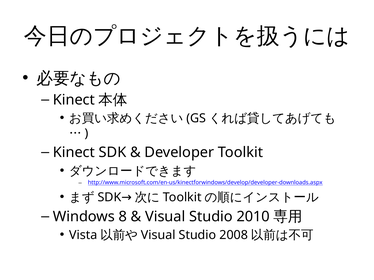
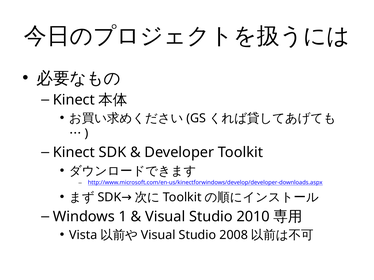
8: 8 -> 1 (123, 217)
